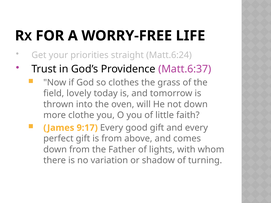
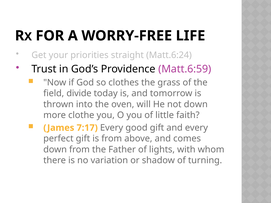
Matt.6:37: Matt.6:37 -> Matt.6:59 (185, 69)
lovely: lovely -> divide (79, 94)
9:17: 9:17 -> 7:17 (87, 128)
